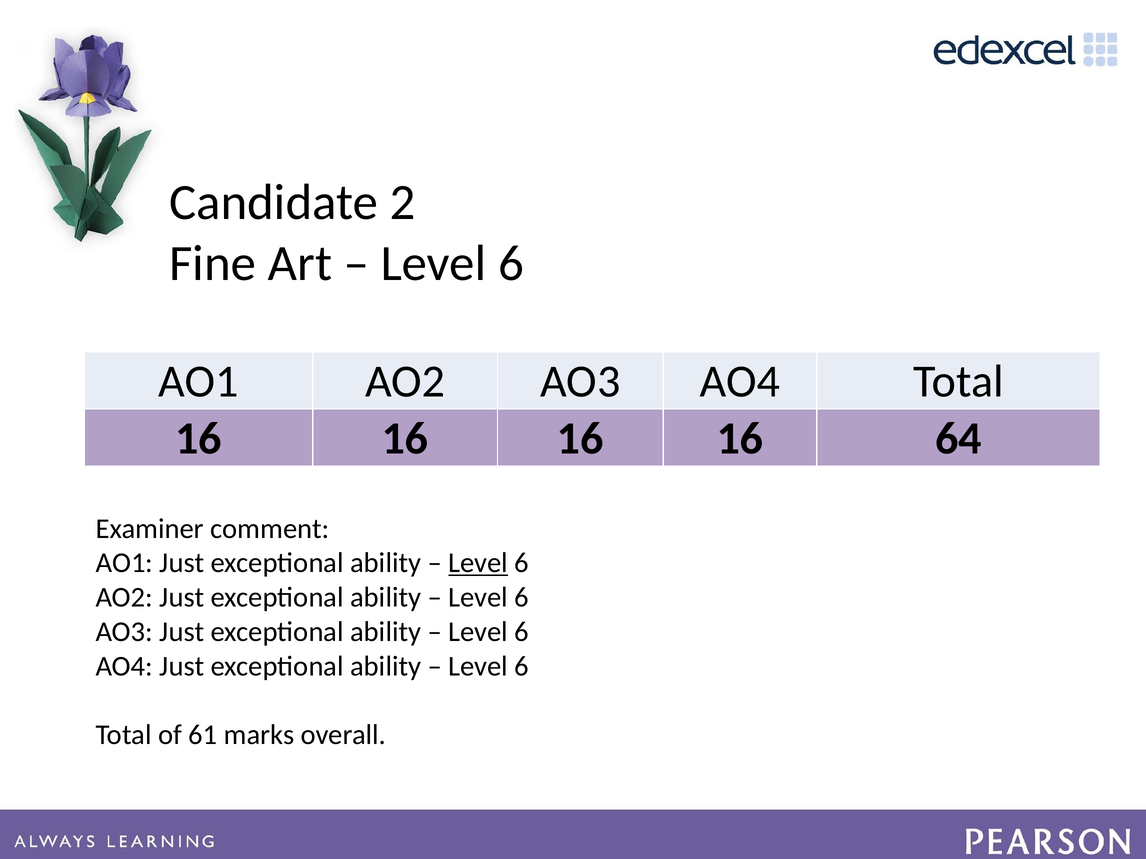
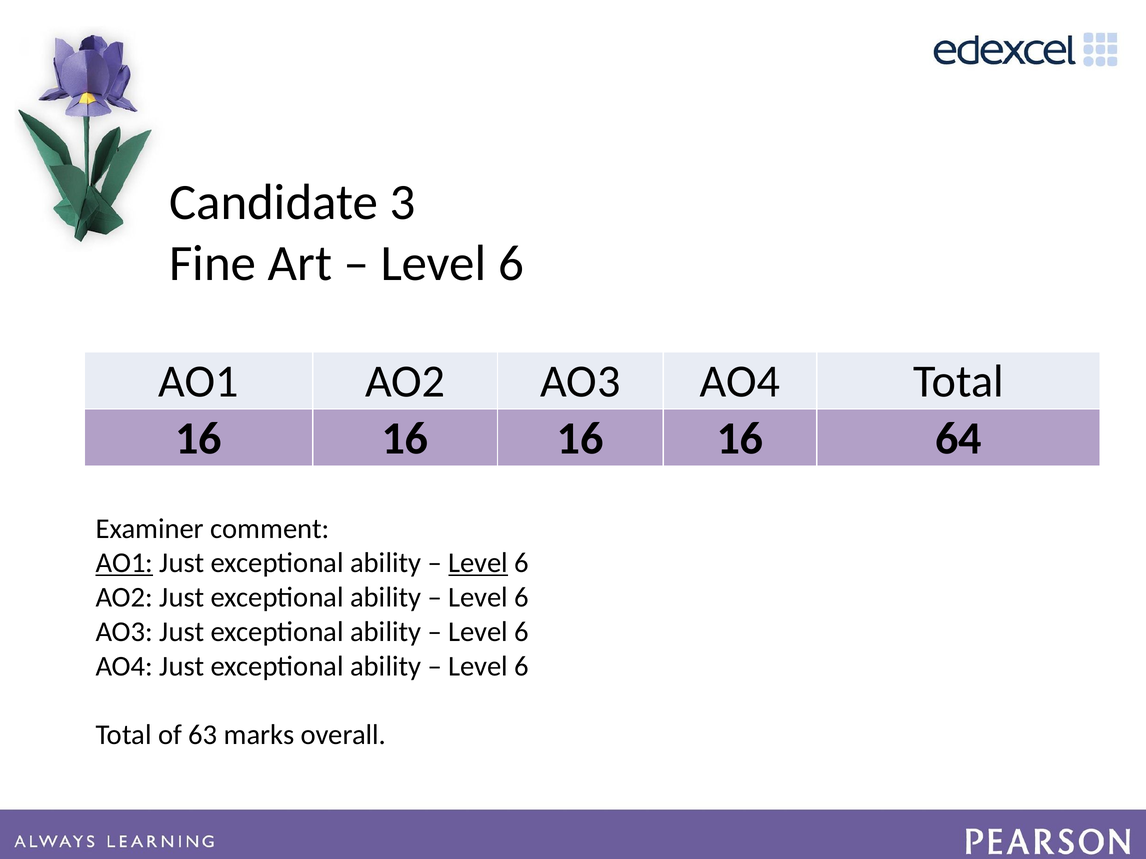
2: 2 -> 3 (403, 203)
AO1 underline: none -> present (124, 563)
61: 61 -> 63 (203, 735)
